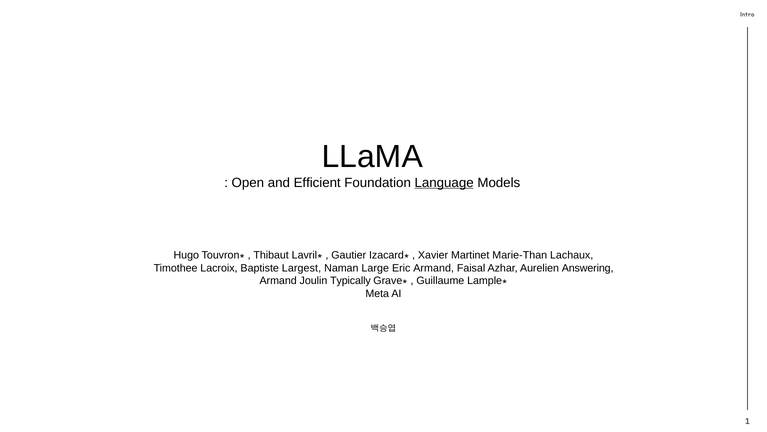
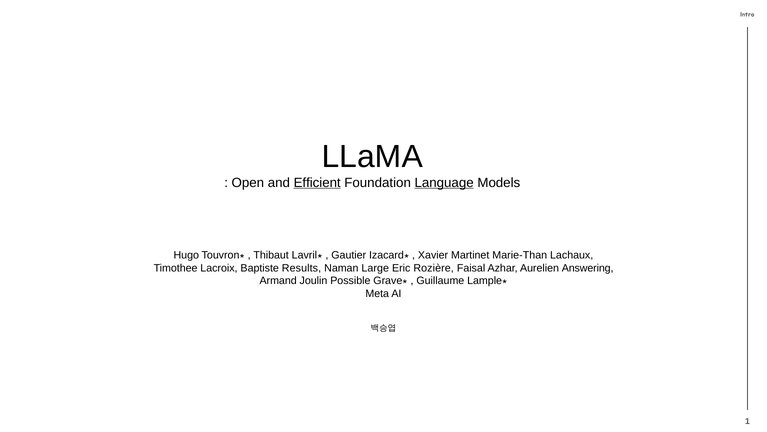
Efficient underline: none -> present (317, 182)
Largest: Largest -> Results (301, 268)
Eric Armand: Armand -> Rozière (434, 268)
Typically: Typically -> Possible (350, 281)
